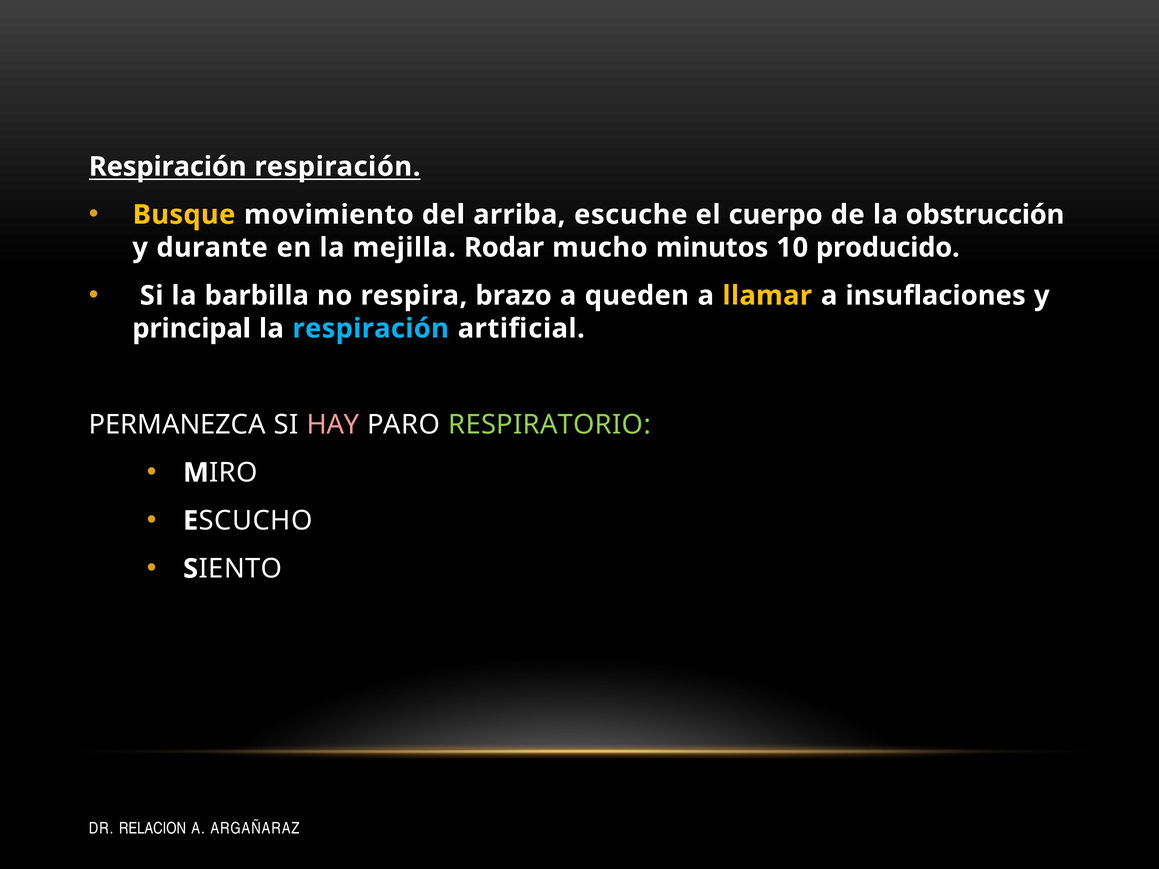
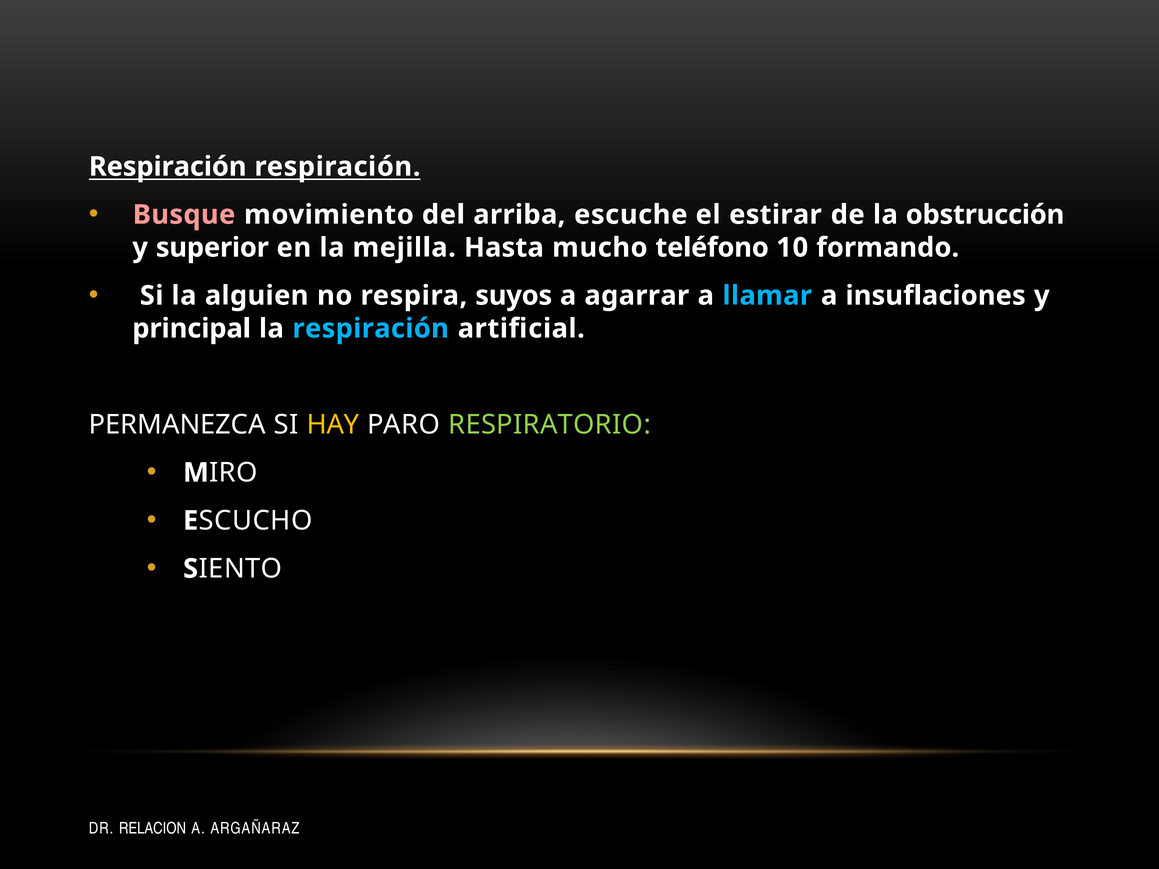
Busque colour: yellow -> pink (184, 215)
cuerpo: cuerpo -> estirar (775, 215)
durante: durante -> superior (212, 248)
Rodar: Rodar -> Hasta (504, 248)
minutos: minutos -> teléfono (712, 248)
producido: producido -> formando (888, 248)
barbilla: barbilla -> alguien (257, 296)
brazo: brazo -> suyos (514, 296)
queden: queden -> agarrar (637, 296)
llamar colour: yellow -> light blue (767, 296)
HAY colour: pink -> yellow (333, 425)
